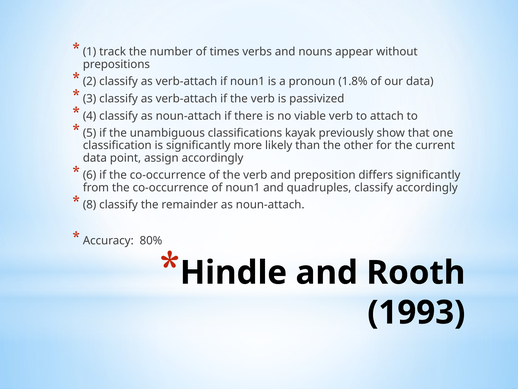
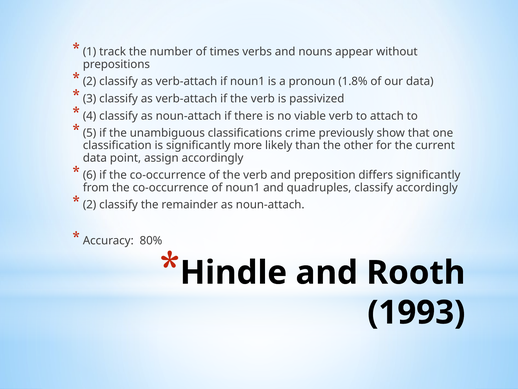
kayak: kayak -> crime (300, 133)
8: 8 -> 2 (90, 205)
